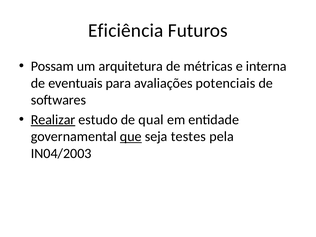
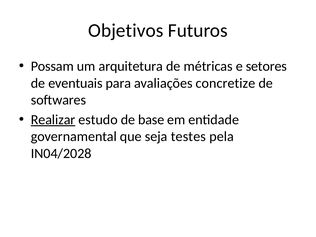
Eficiência: Eficiência -> Objetivos (126, 31)
interna: interna -> setores (266, 66)
potenciais: potenciais -> concretize (226, 83)
qual: qual -> base (151, 120)
que underline: present -> none (131, 137)
IN04/2003: IN04/2003 -> IN04/2028 (61, 153)
